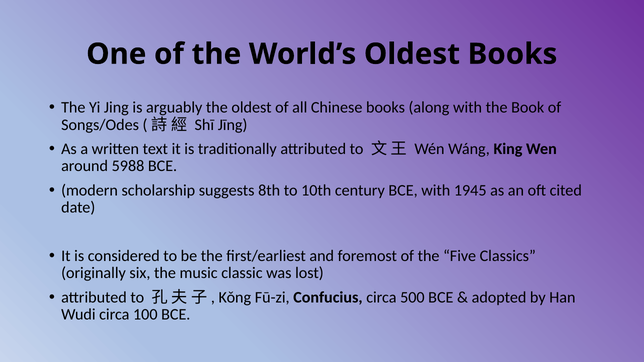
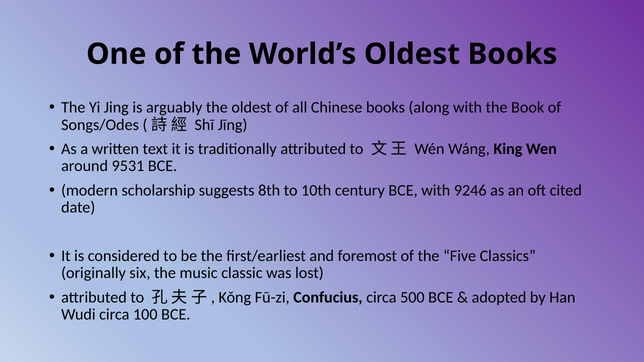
5988: 5988 -> 9531 (128, 166)
1945: 1945 -> 9246 (470, 190)
